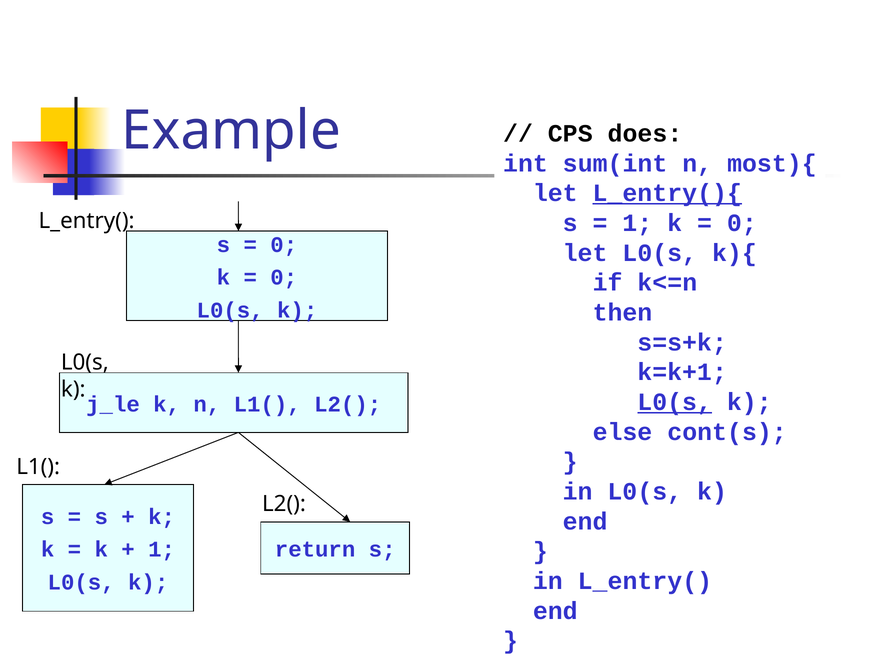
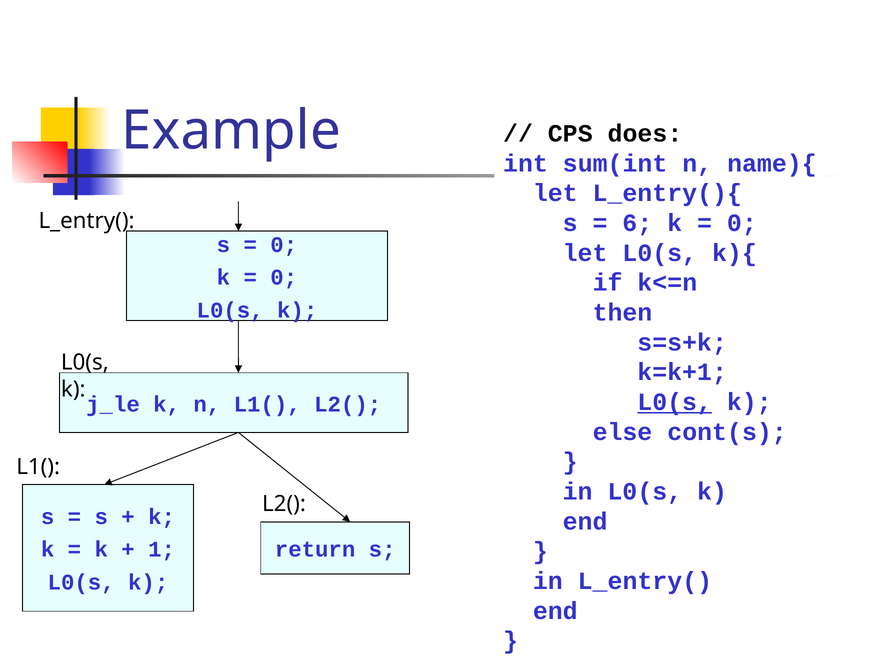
most){: most){ -> name){ (772, 163)
L_entry(){ underline: present -> none (667, 193)
1: 1 -> 6 (637, 223)
